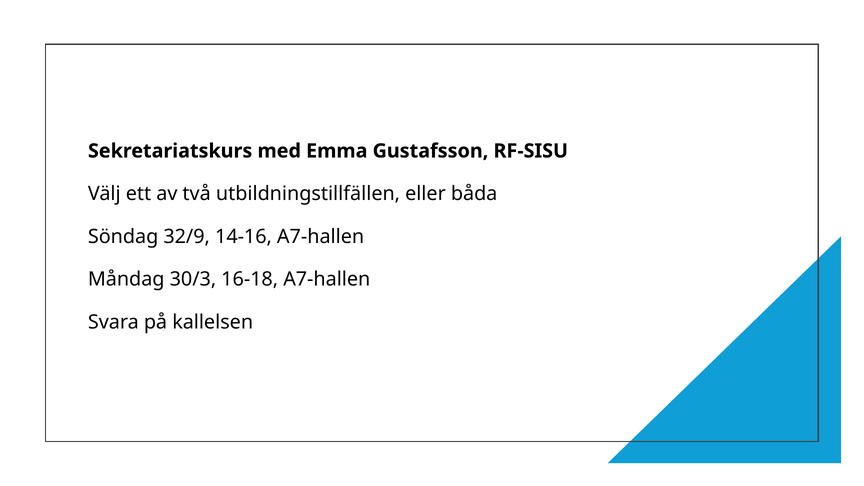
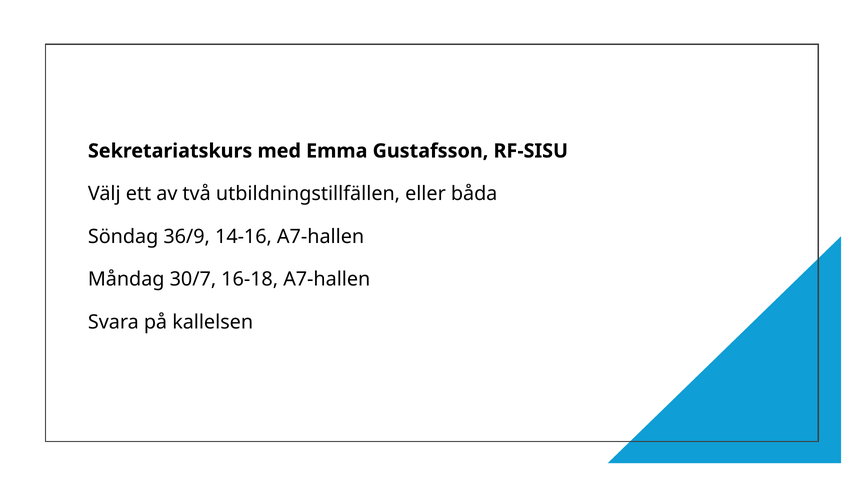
32/9: 32/9 -> 36/9 (187, 236)
30/3: 30/3 -> 30/7 (193, 279)
